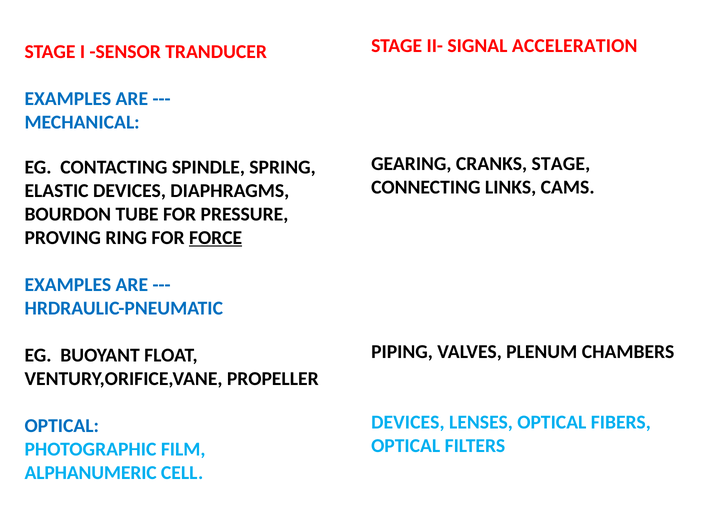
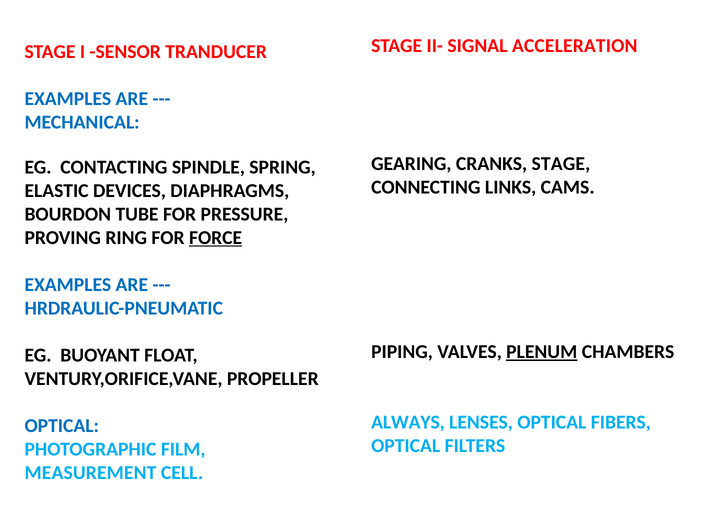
PLENUM underline: none -> present (542, 352)
DEVICES: DEVICES -> ALWAYS (408, 422)
ALPHANUMERIC: ALPHANUMERIC -> MEASUREMENT (90, 473)
